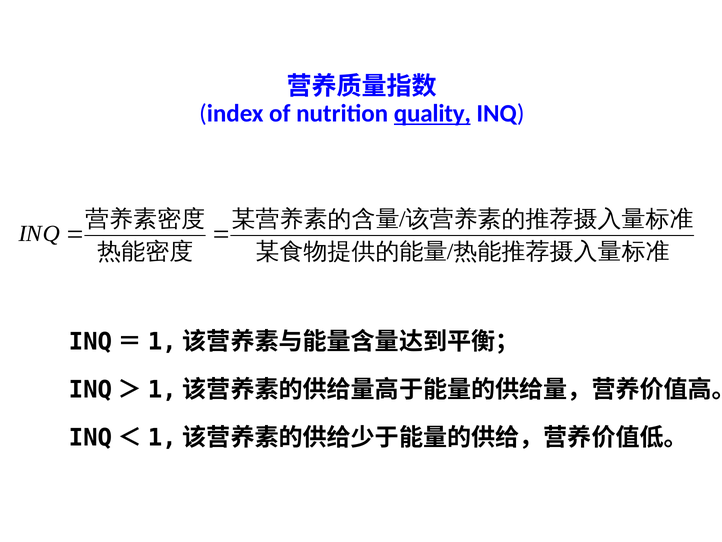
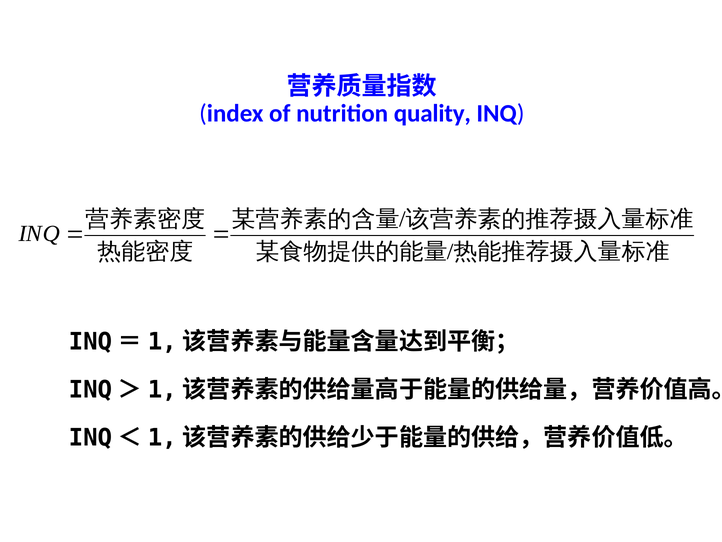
quality underline: present -> none (432, 113)
